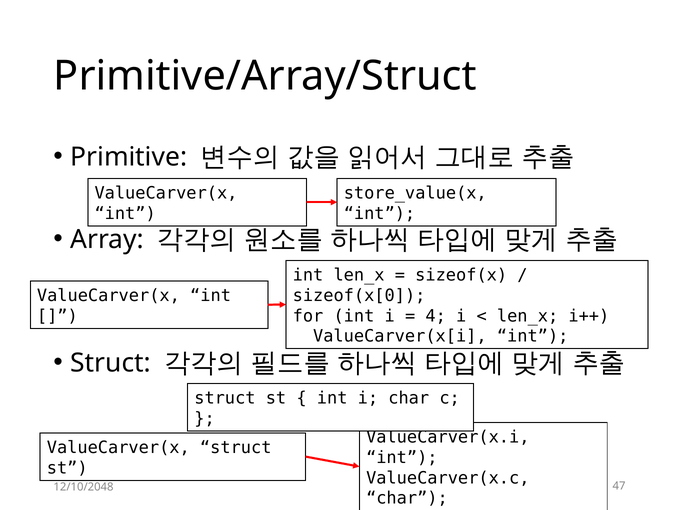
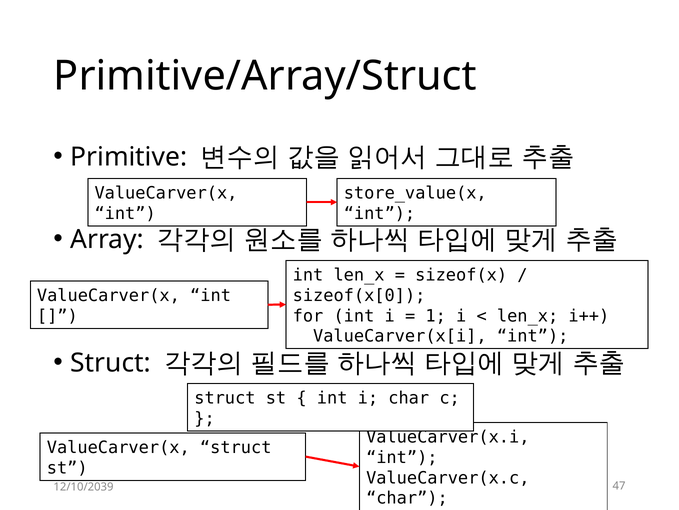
4: 4 -> 1 (436, 315)
12/10/2048: 12/10/2048 -> 12/10/2039 (84, 486)
